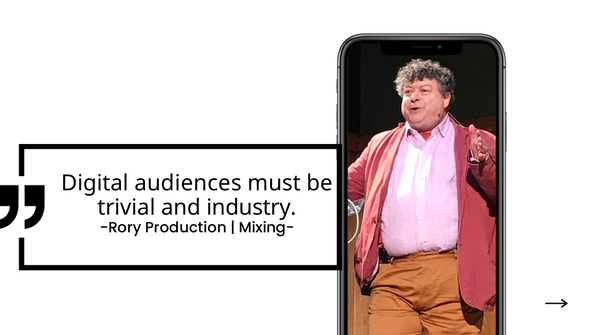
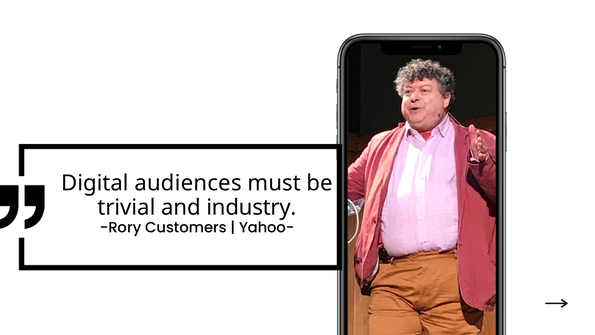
Production: Production -> Customers (186, 227)
Mixing-: Mixing- -> Yahoo- (267, 227)
